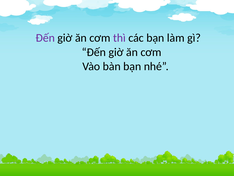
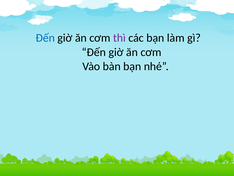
Đến colour: purple -> blue (45, 38)
